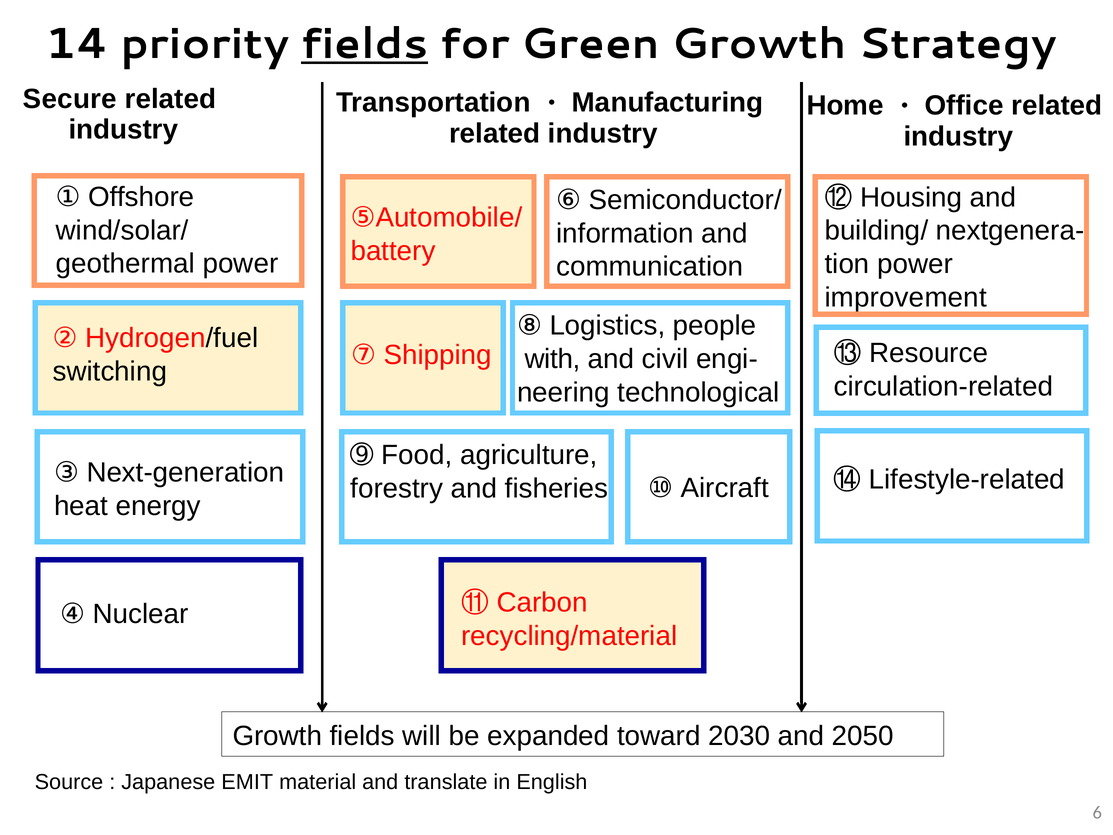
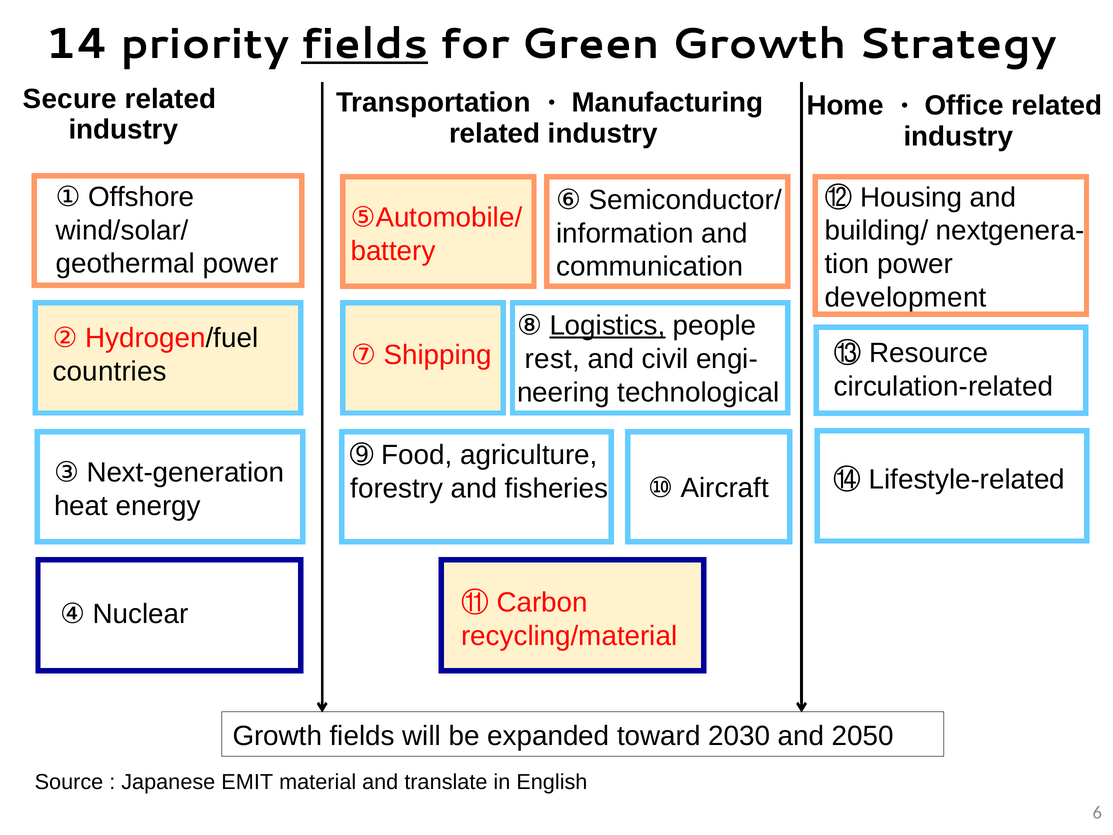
improvement: improvement -> development (906, 298)
Logistics underline: none -> present (607, 325)
with: with -> rest (552, 359)
switching: switching -> countries (110, 372)
